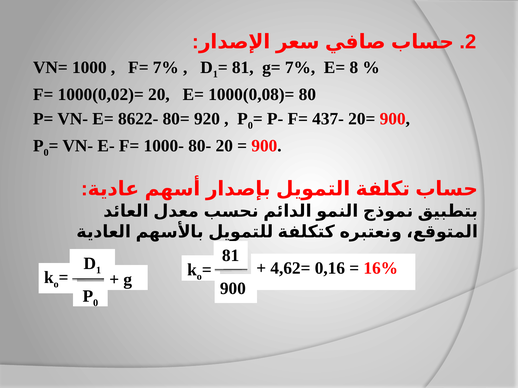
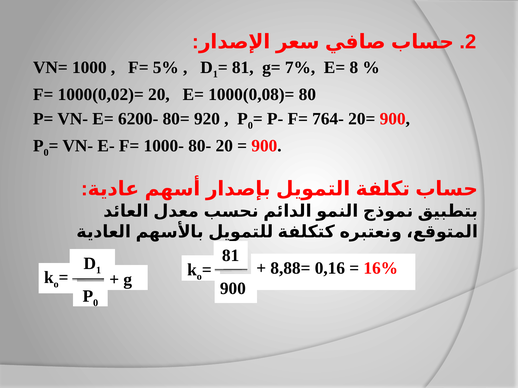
F= 7%: 7% -> 5% (166, 68)
8622-: 8622- -> 6200- (138, 119)
437-: 437- -> 764- (328, 119)
4,62=: 4,62= -> 8,88= (290, 268)
